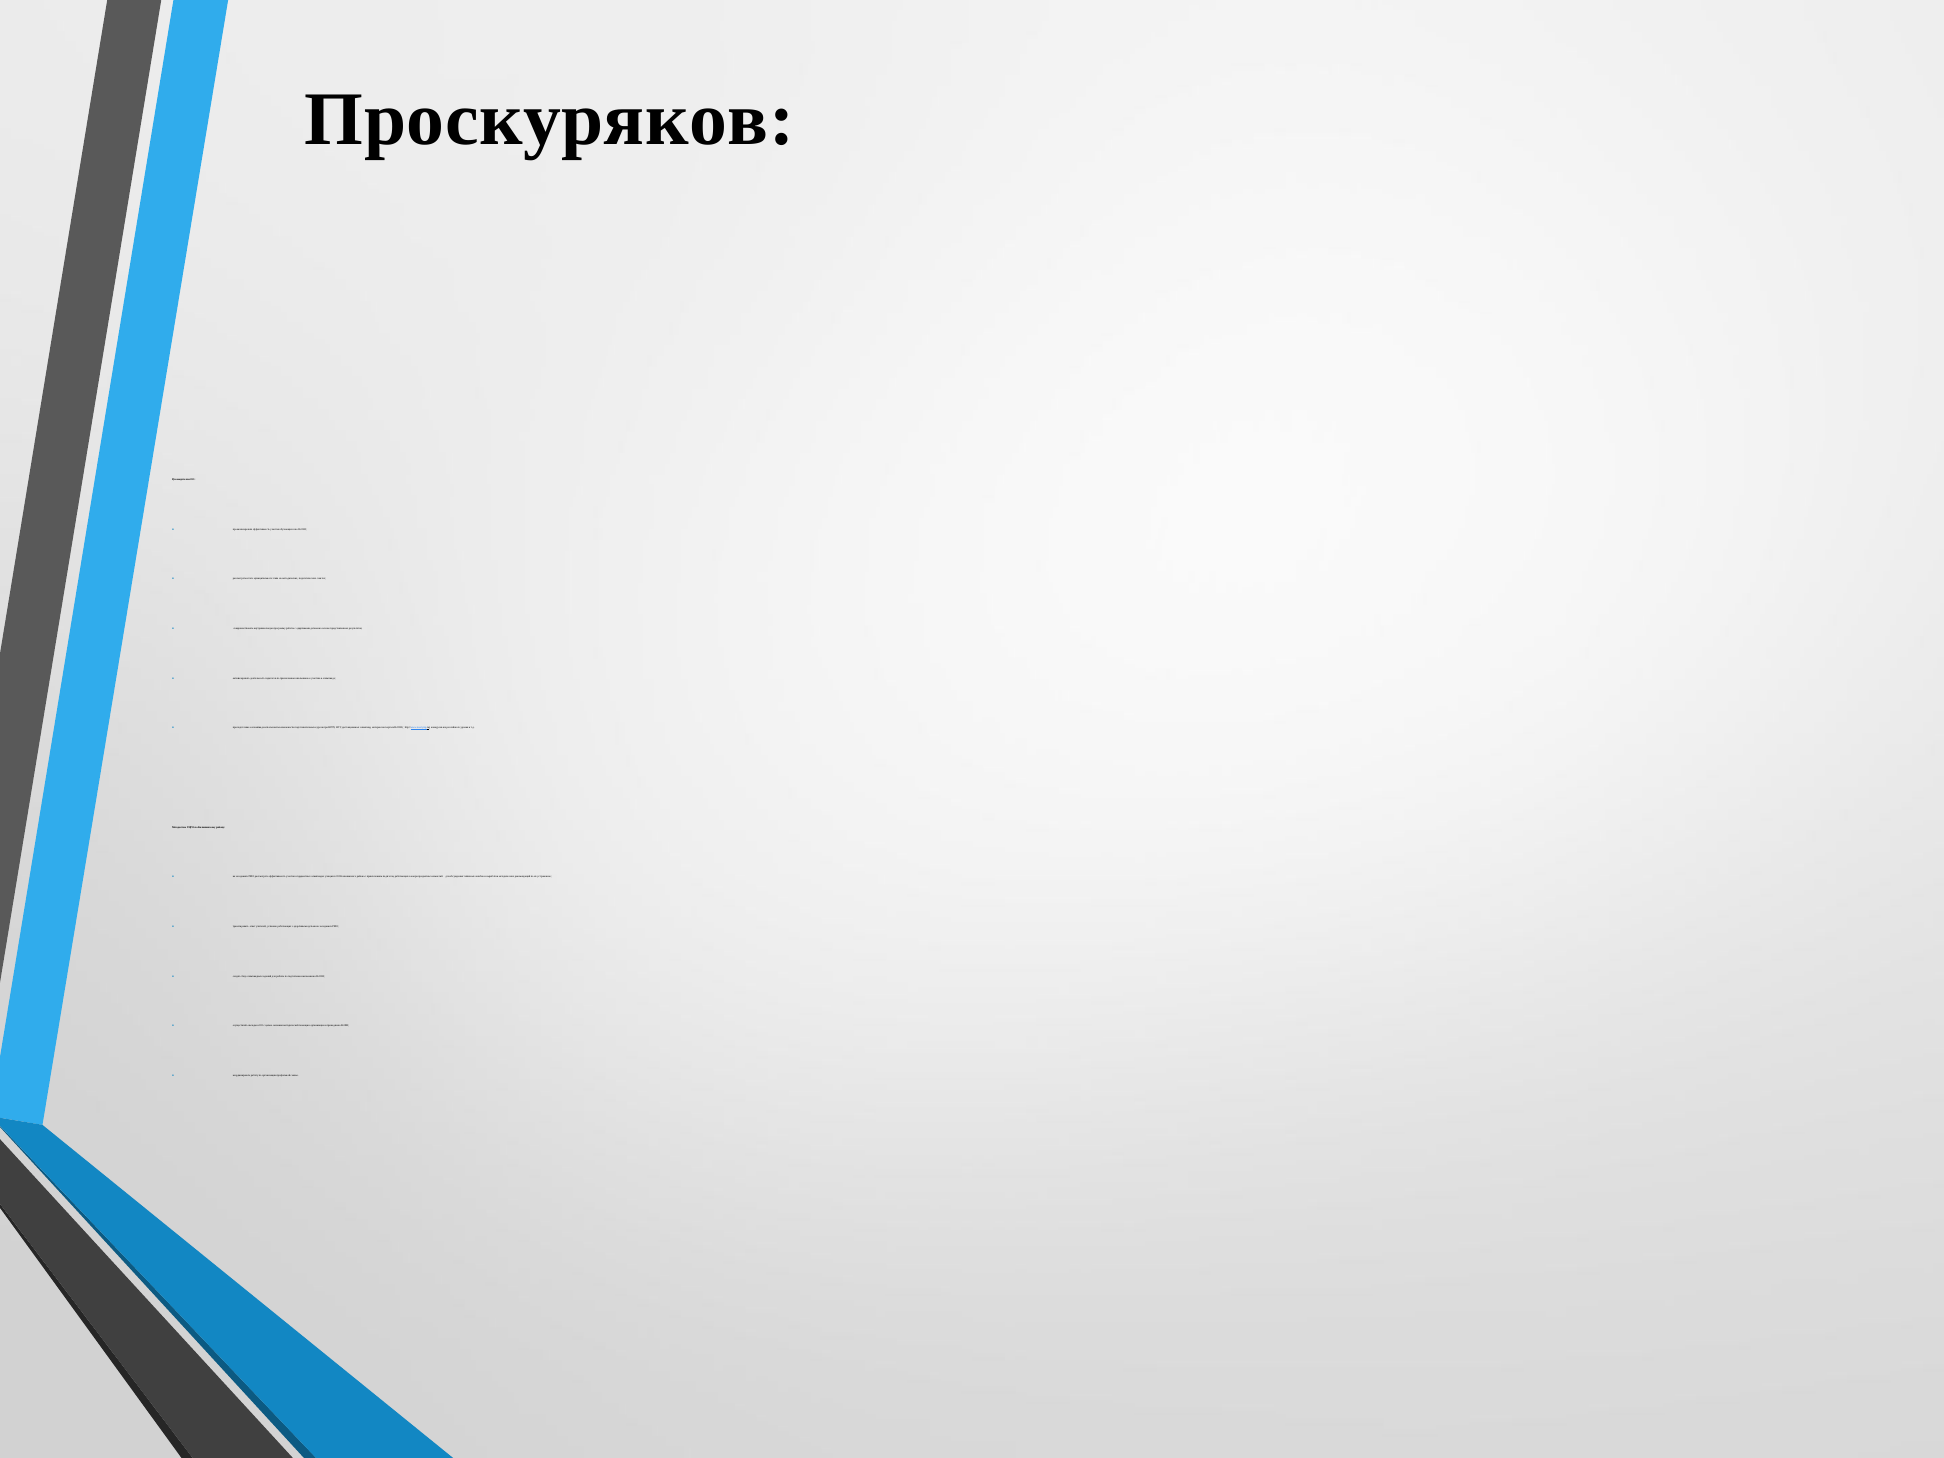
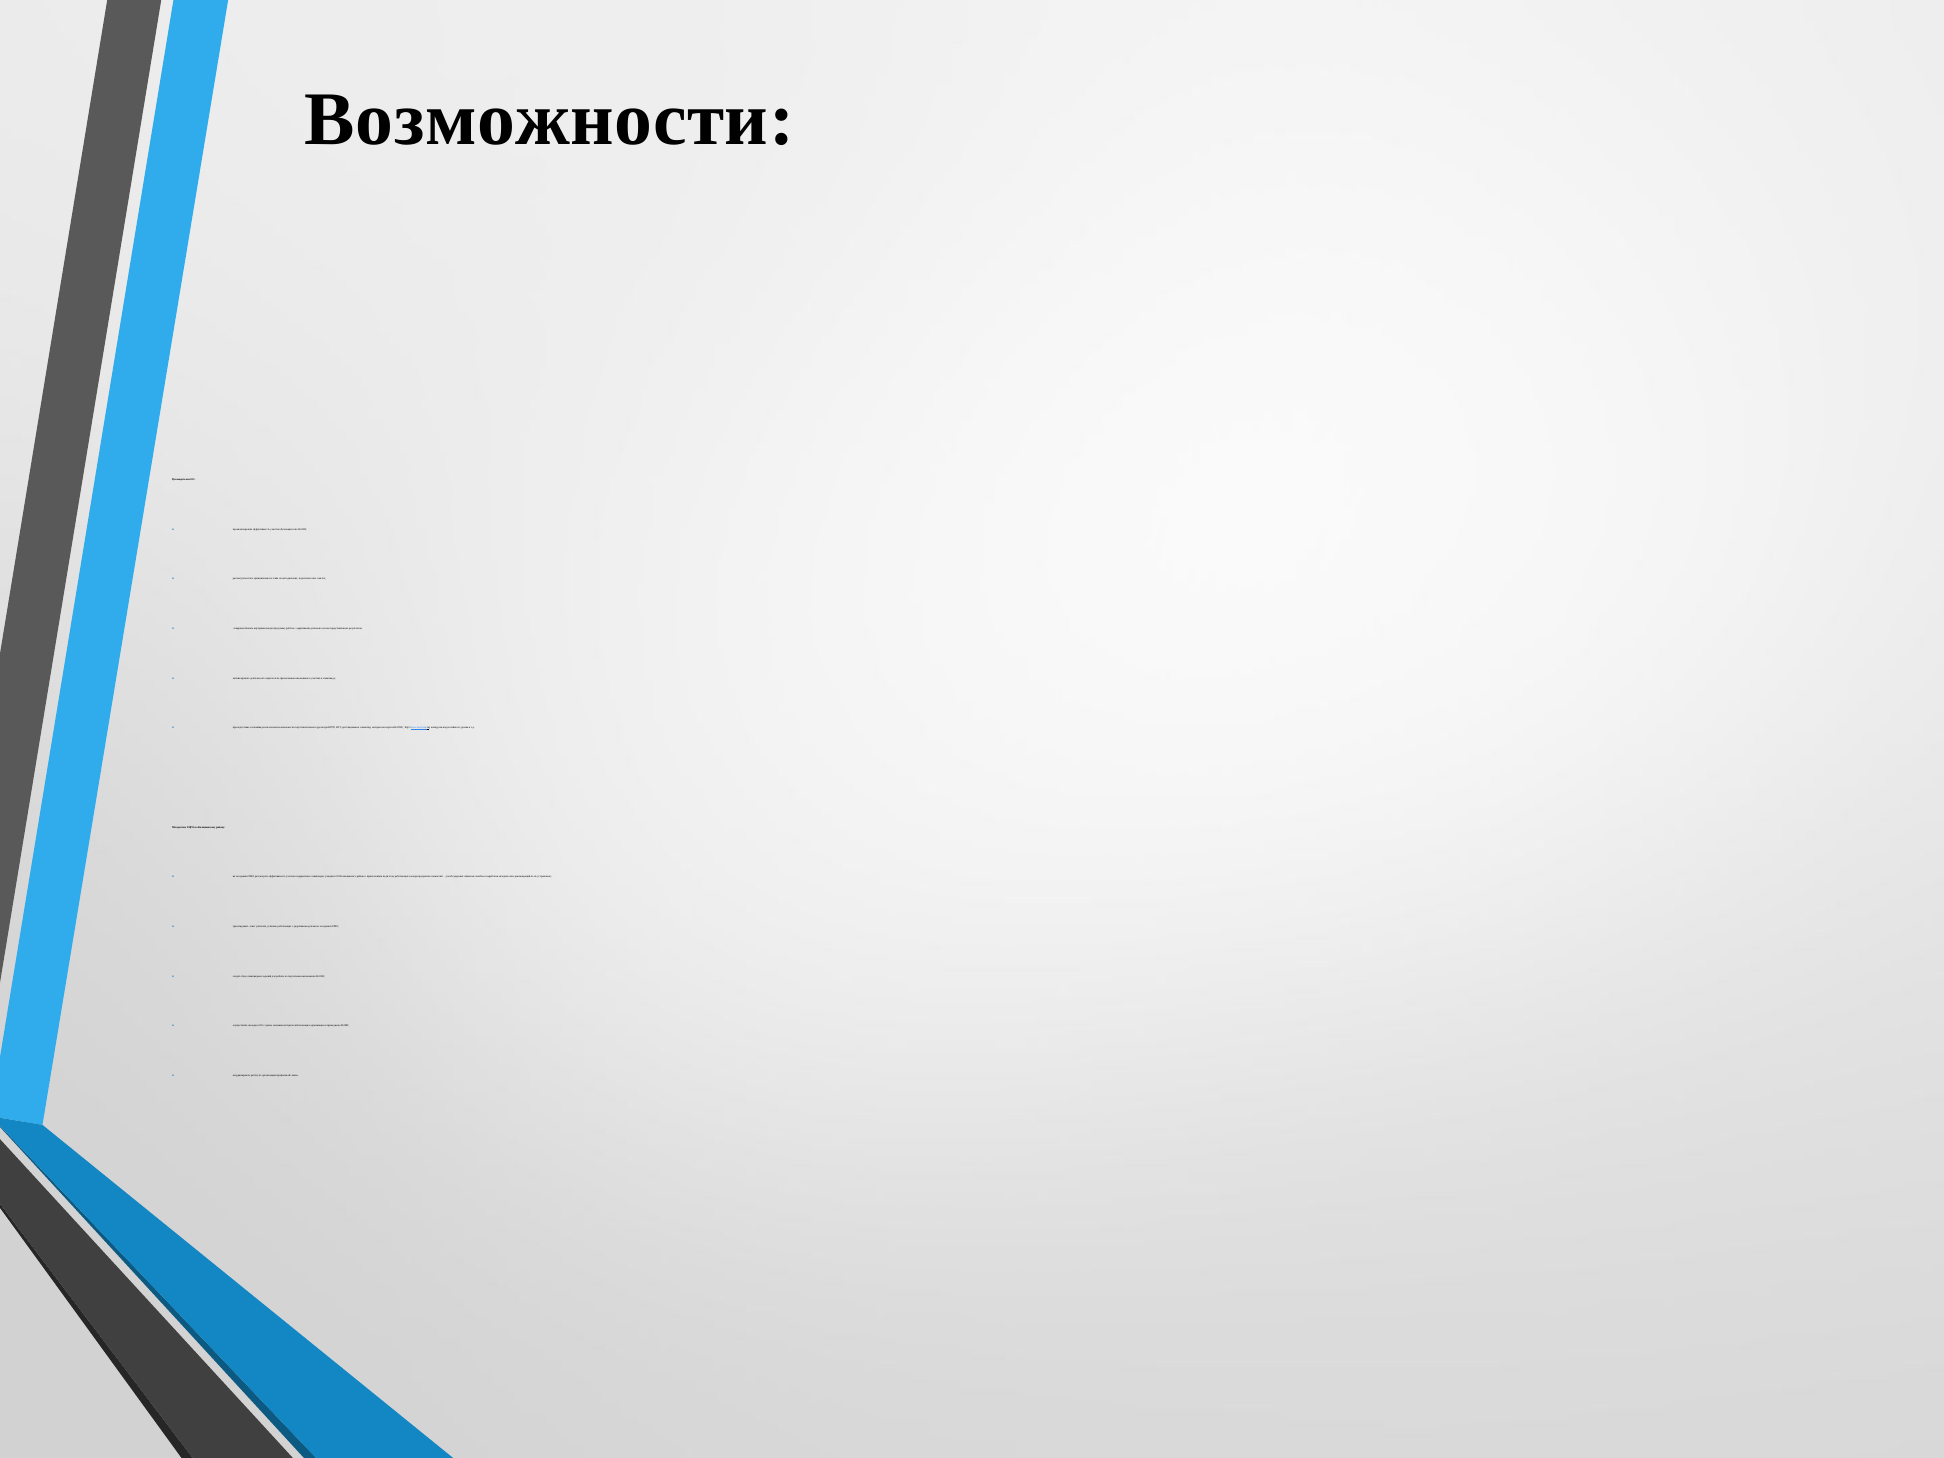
Проскуряков: Проскуряков -> Возможности (550, 120)
